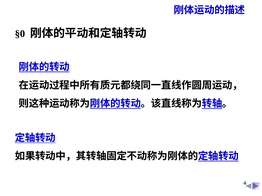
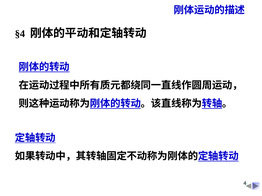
§0: §0 -> §4 (20, 34)
